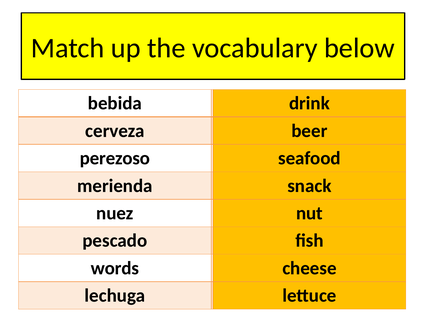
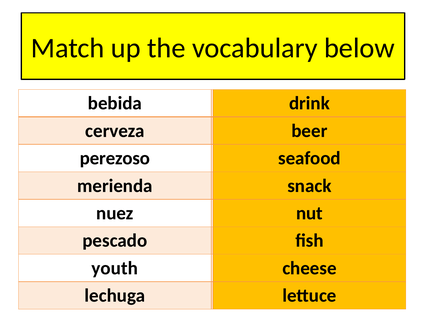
words: words -> youth (115, 268)
